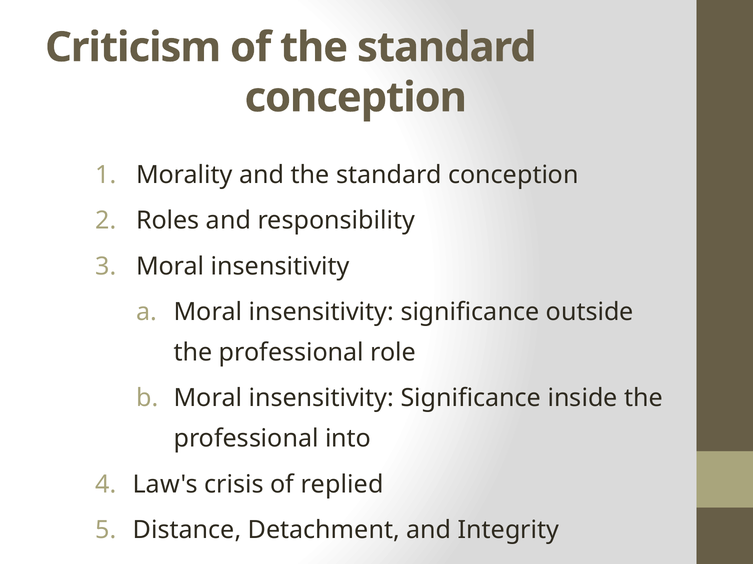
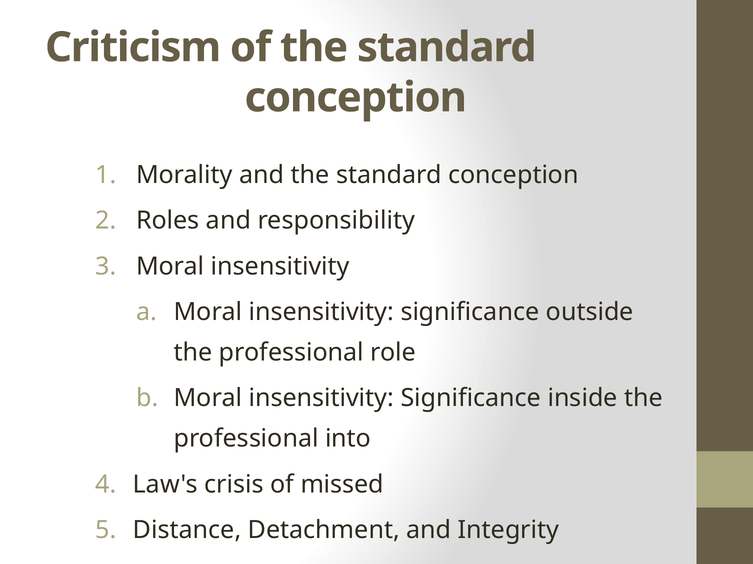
replied: replied -> missed (342, 485)
